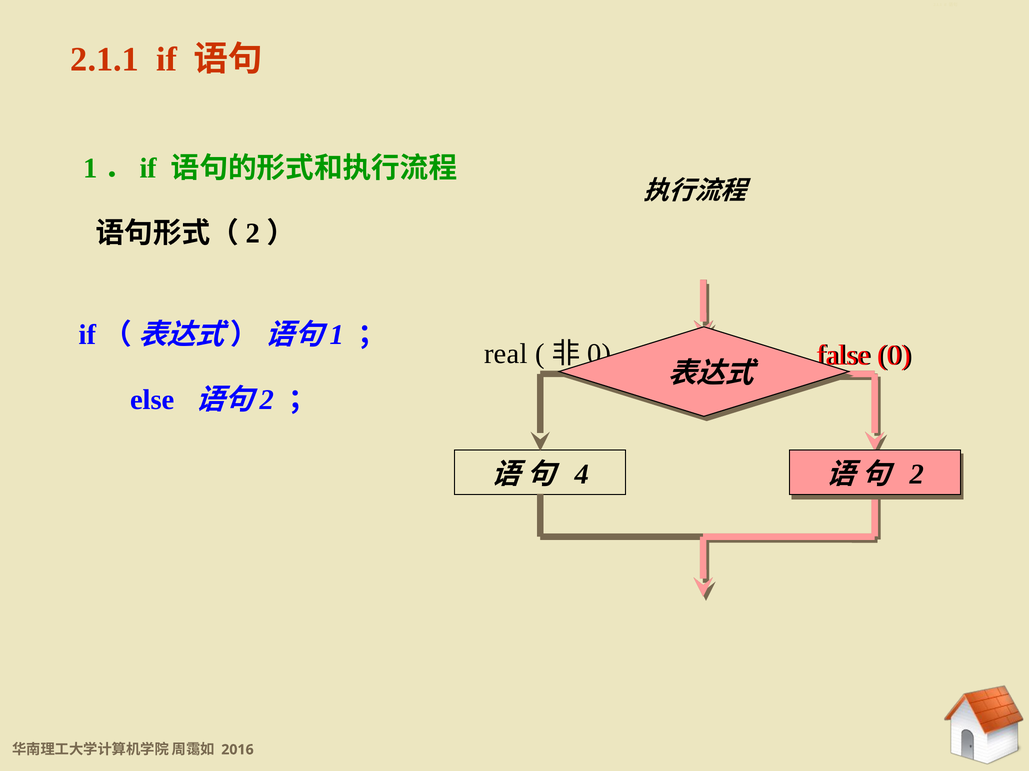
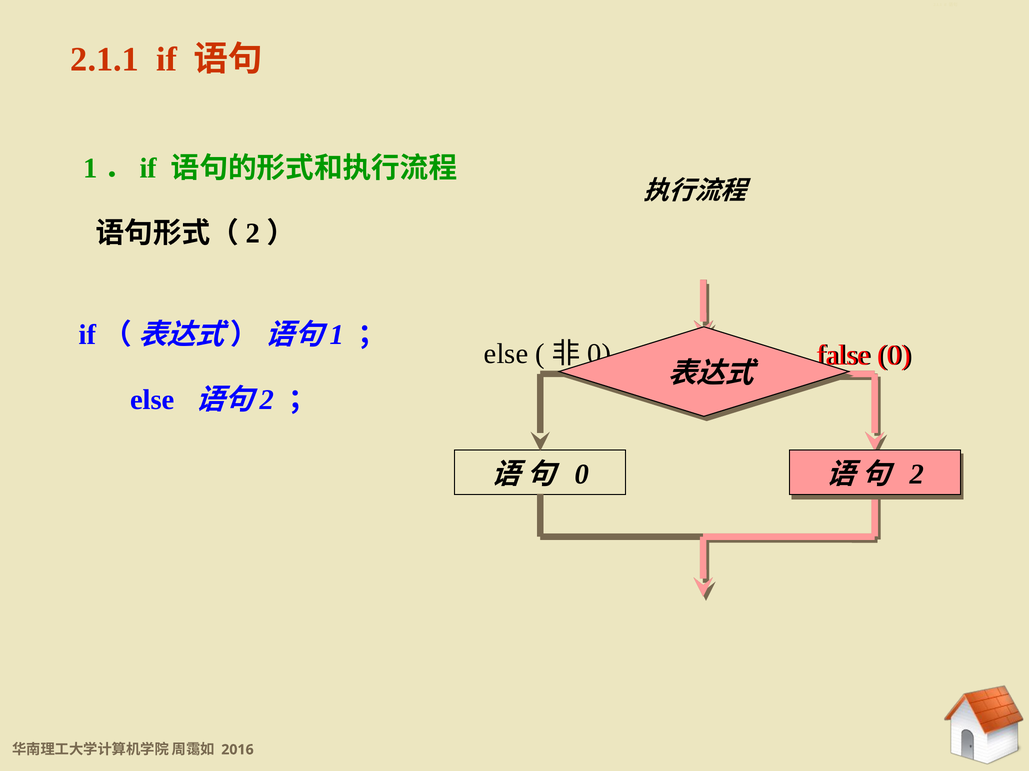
real: real -> else (506, 354)
4: 4 -> 0 (582, 475)
